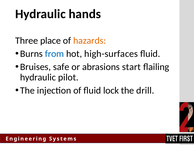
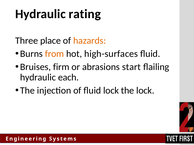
hands: hands -> rating (85, 14)
from colour: blue -> orange (54, 54)
safe: safe -> firm (61, 67)
pilot: pilot -> each (68, 78)
the drill: drill -> lock (145, 91)
